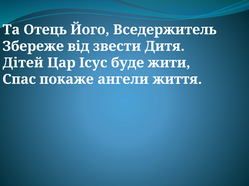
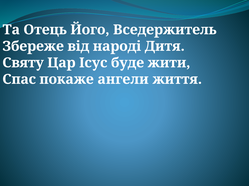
звести: звести -> народі (117, 46)
Дітей: Дітей -> Святу (23, 63)
